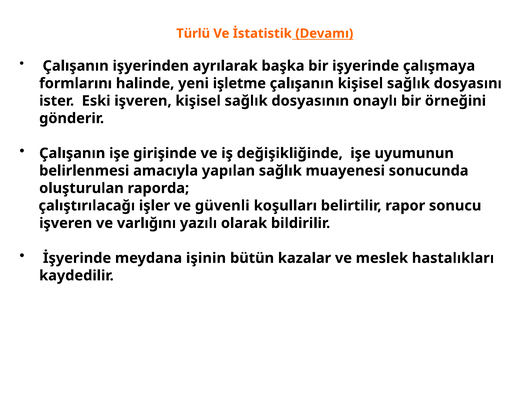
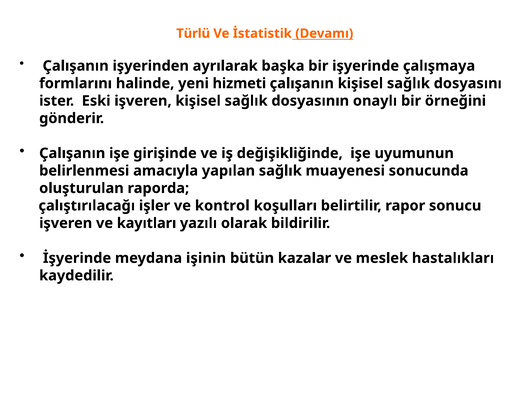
işletme: işletme -> hizmeti (239, 83)
güvenli: güvenli -> kontrol (222, 206)
varlığını: varlığını -> kayıtları (147, 223)
